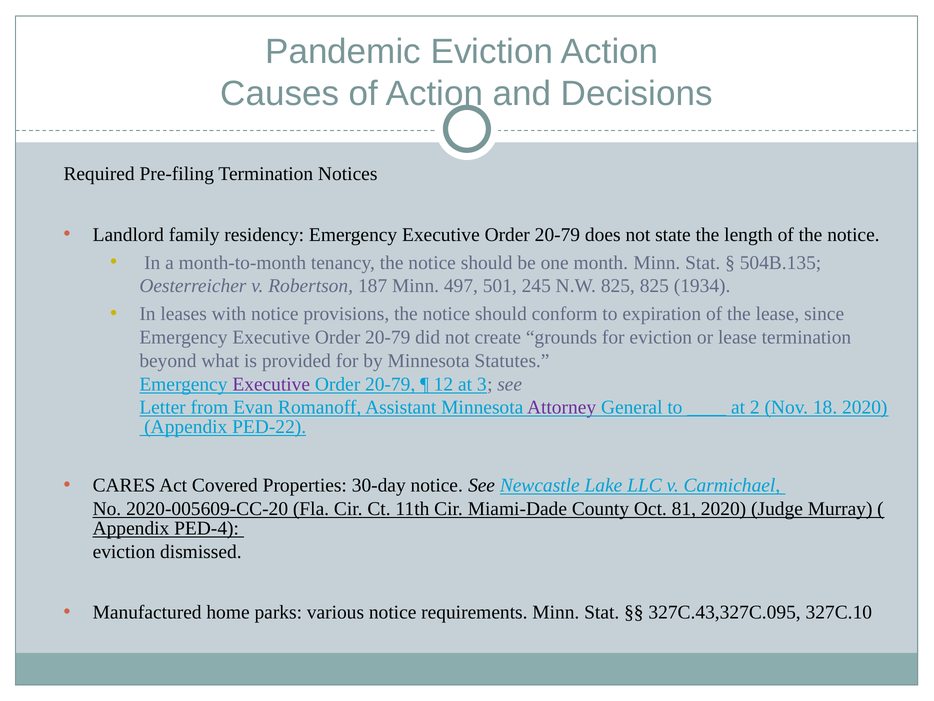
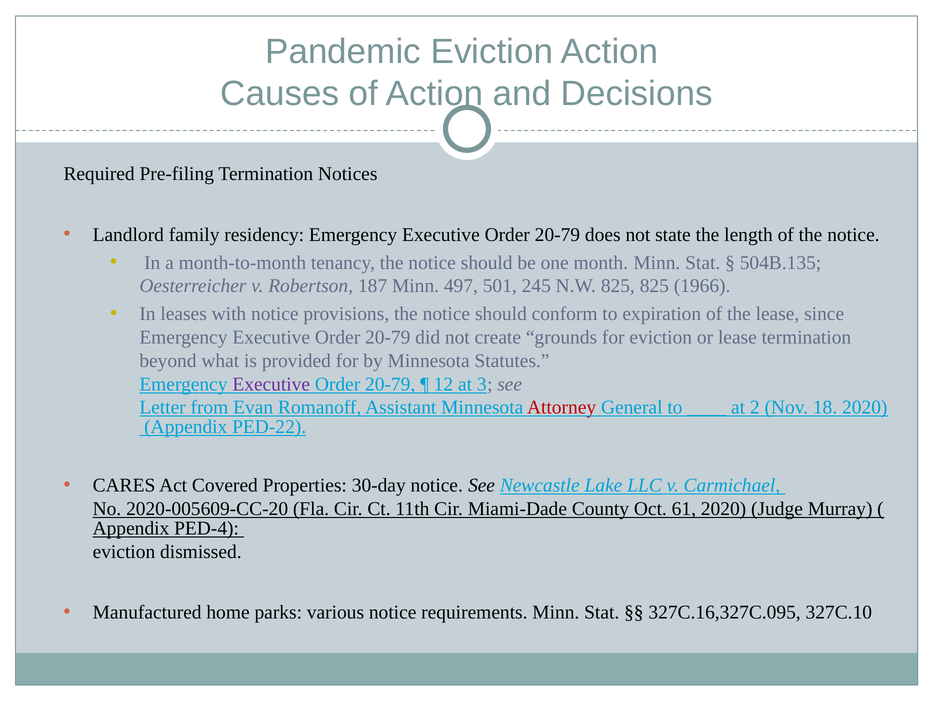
1934: 1934 -> 1966 (702, 286)
Attorney colour: purple -> red (562, 407)
81: 81 -> 61 (684, 508)
327C.43,327C.095: 327C.43,327C.095 -> 327C.16,327C.095 (725, 612)
